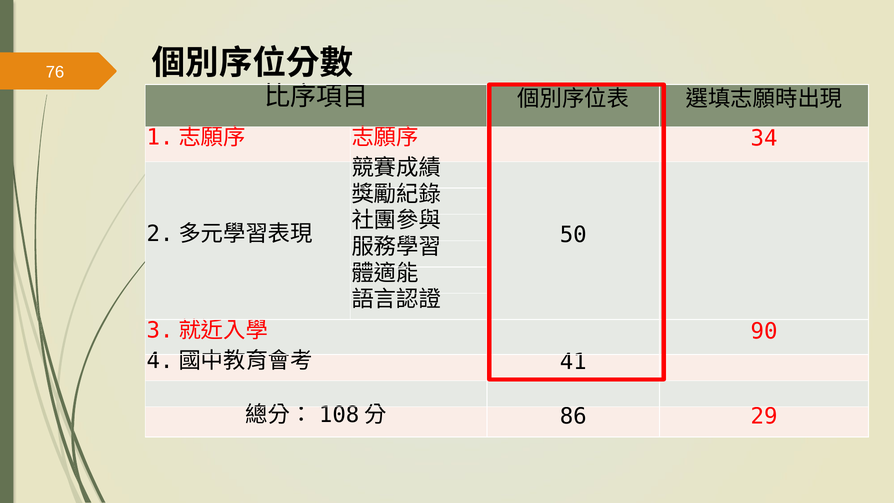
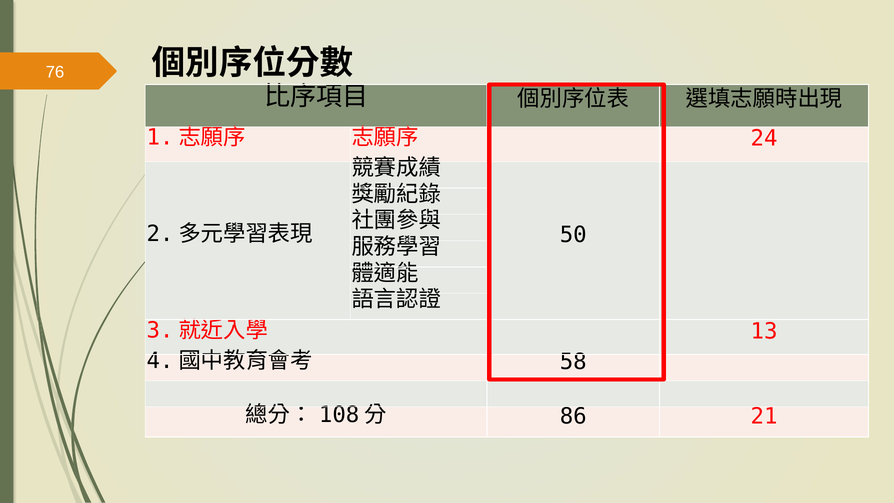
34: 34 -> 24 (764, 139)
90: 90 -> 13 (764, 331)
41: 41 -> 58 (573, 362)
29: 29 -> 21 (764, 416)
